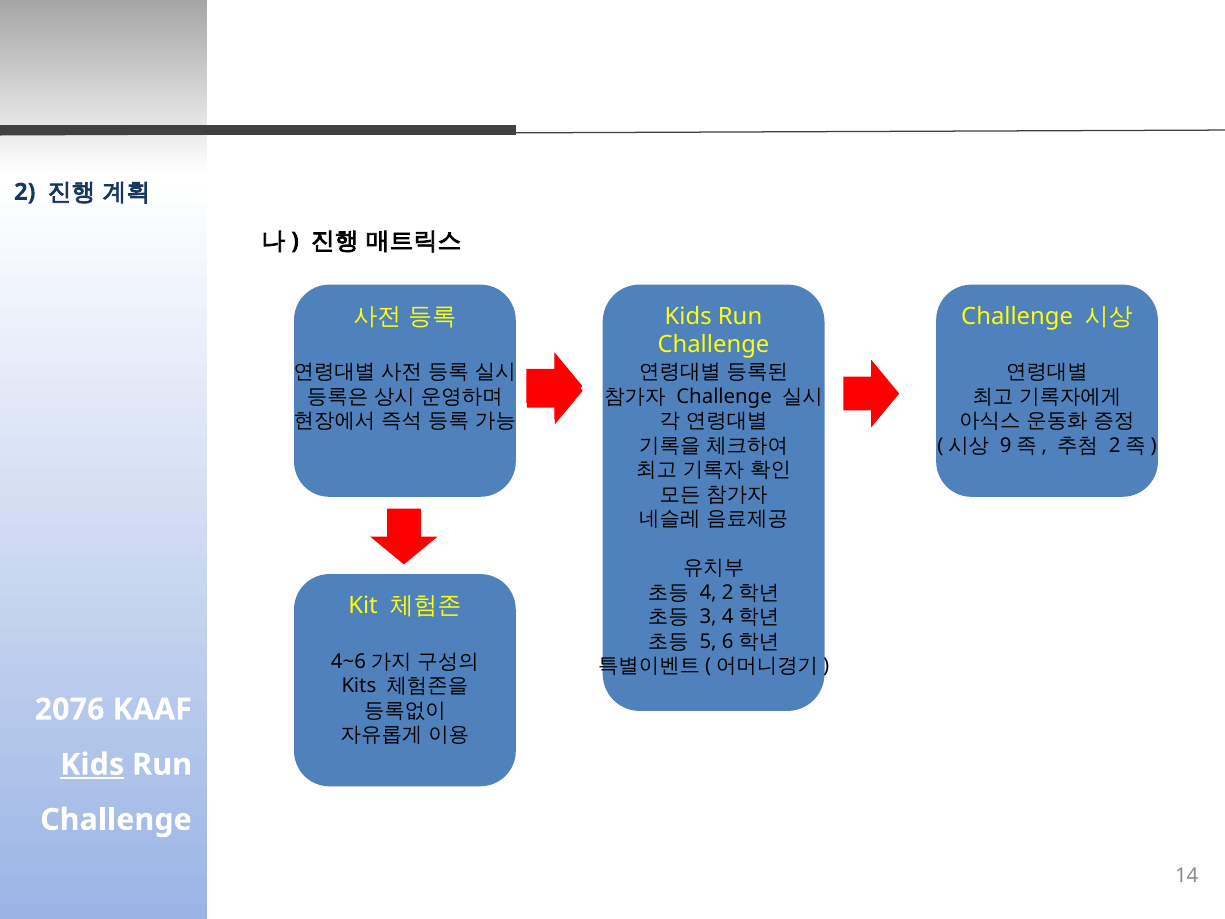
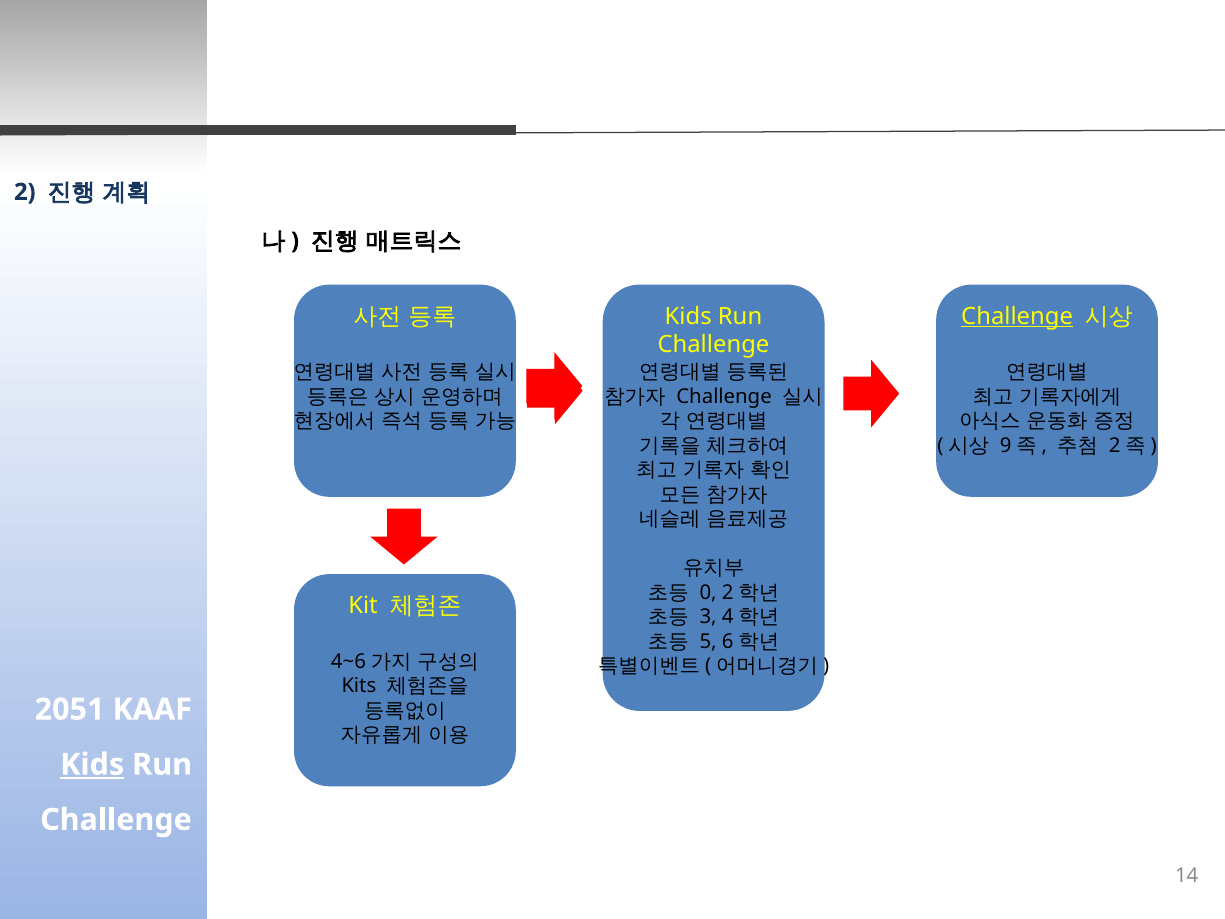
Challenge underline: none -> present (1017, 316)
4: 4 -> 0 (708, 592)
2076: 2076 -> 2051 (70, 709)
